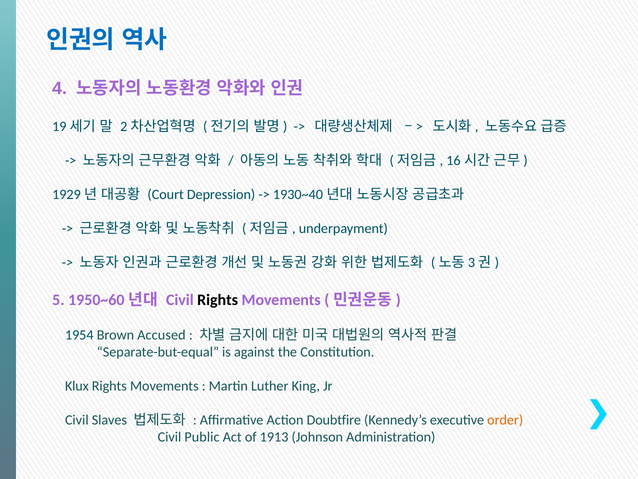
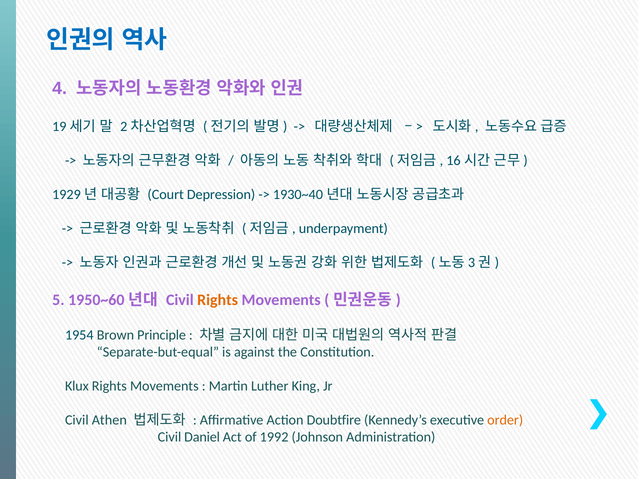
Rights colour: black -> orange (218, 300)
Accused: Accused -> Principle (162, 335)
Slaves: Slaves -> Athen (109, 420)
Public: Public -> Daniel (202, 437)
1913: 1913 -> 1992 (274, 437)
